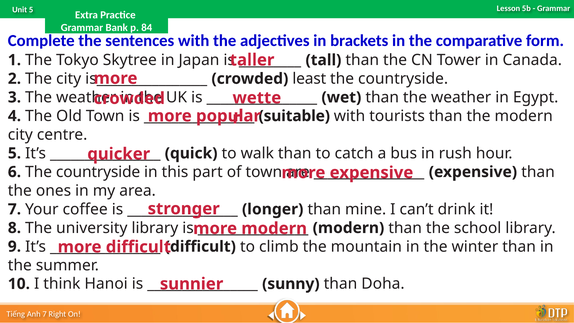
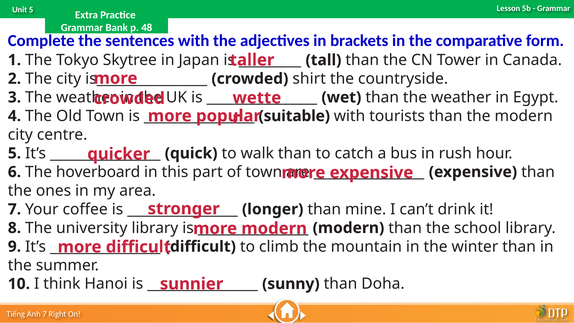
84: 84 -> 48 (147, 28)
least: least -> shirt (309, 79)
6 The countryside: countryside -> hoverboard (98, 172)
